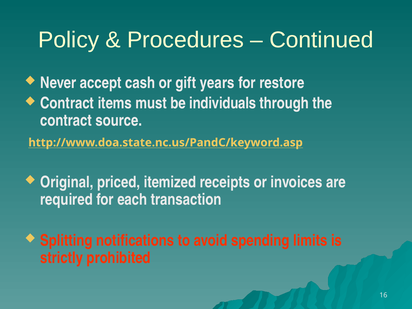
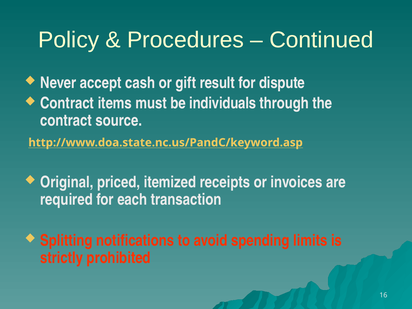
years: years -> result (217, 83)
restore: restore -> dispute (282, 83)
